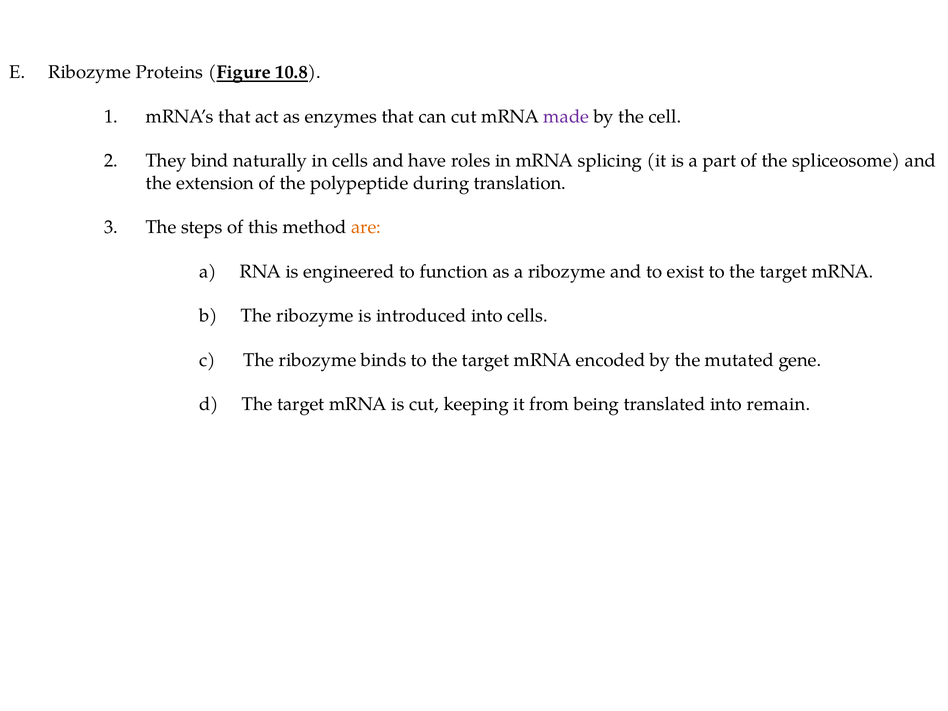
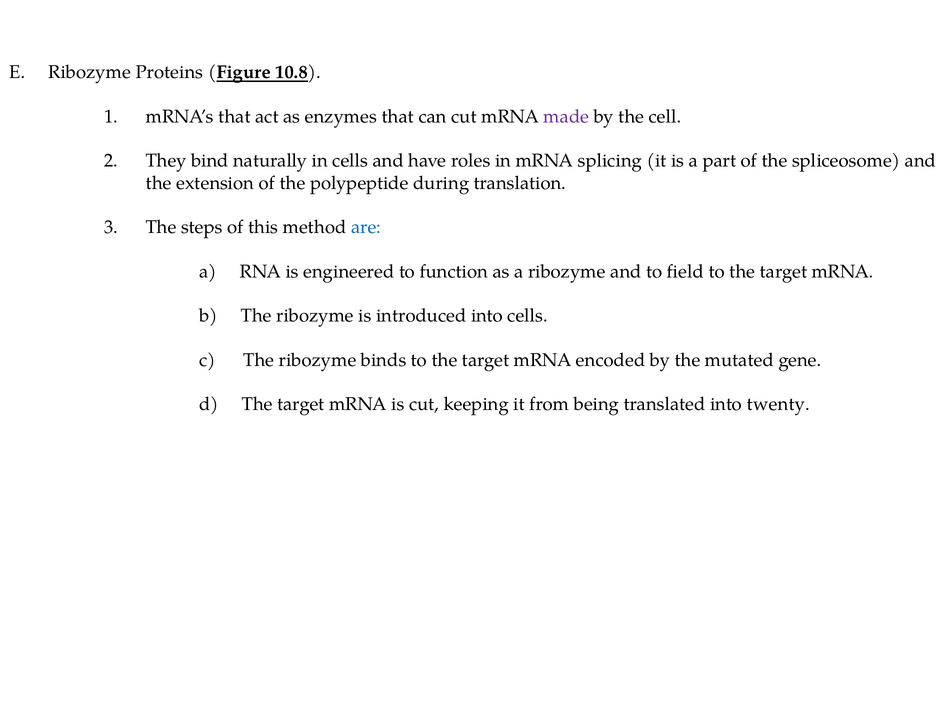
are colour: orange -> blue (366, 227)
exist: exist -> field (685, 271)
remain: remain -> twenty (778, 404)
